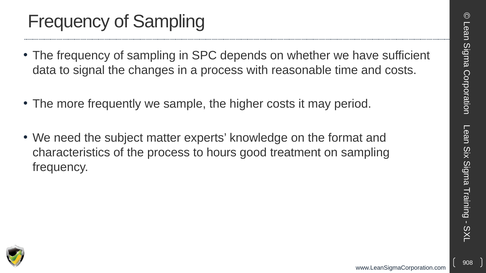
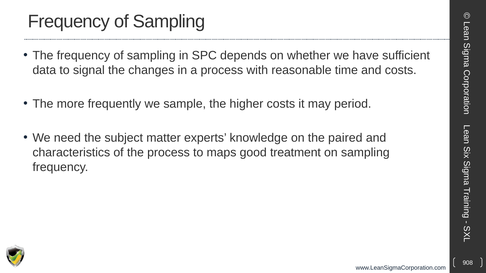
format: format -> paired (345, 138)
hours: hours -> maps (221, 153)
